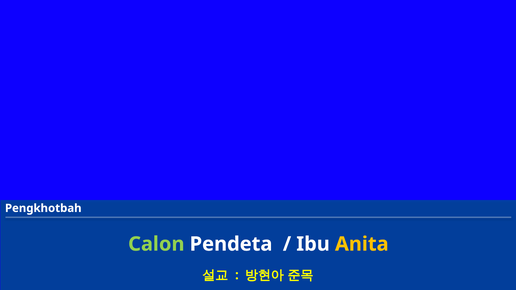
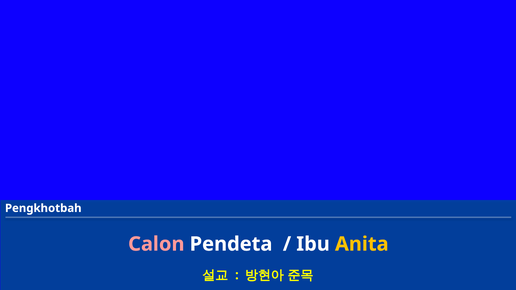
Calon colour: light green -> pink (156, 244)
